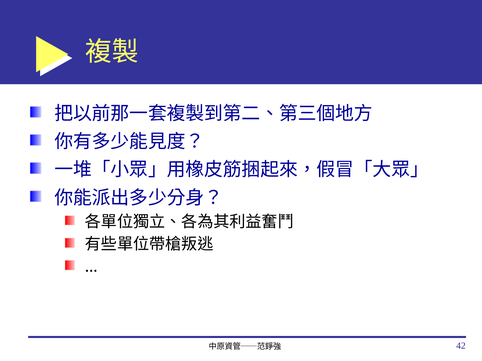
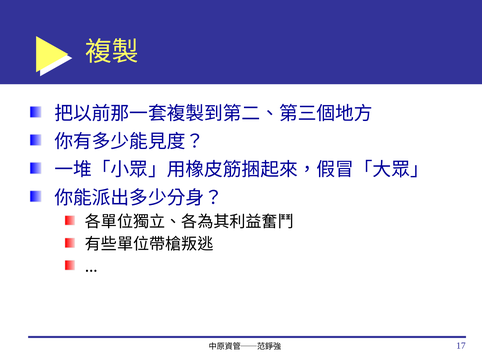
42: 42 -> 17 (461, 346)
